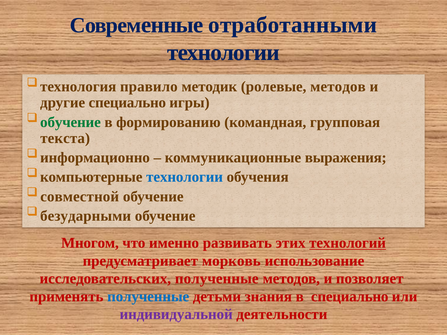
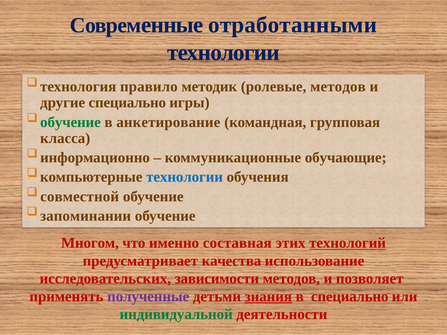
формированию: формированию -> анкетирование (168, 122)
текста: текста -> класса (65, 138)
выражения: выражения -> обучающие (346, 158)
безударными: безударными -> запоминании (86, 216)
развивать: развивать -> составная (237, 243)
морковь: морковь -> качества (231, 261)
исследовательских полученные: полученные -> зависимости (217, 279)
полученные colour: blue -> purple (148, 297)
знания underline: none -> present (268, 297)
индивидуальной colour: purple -> green (176, 315)
